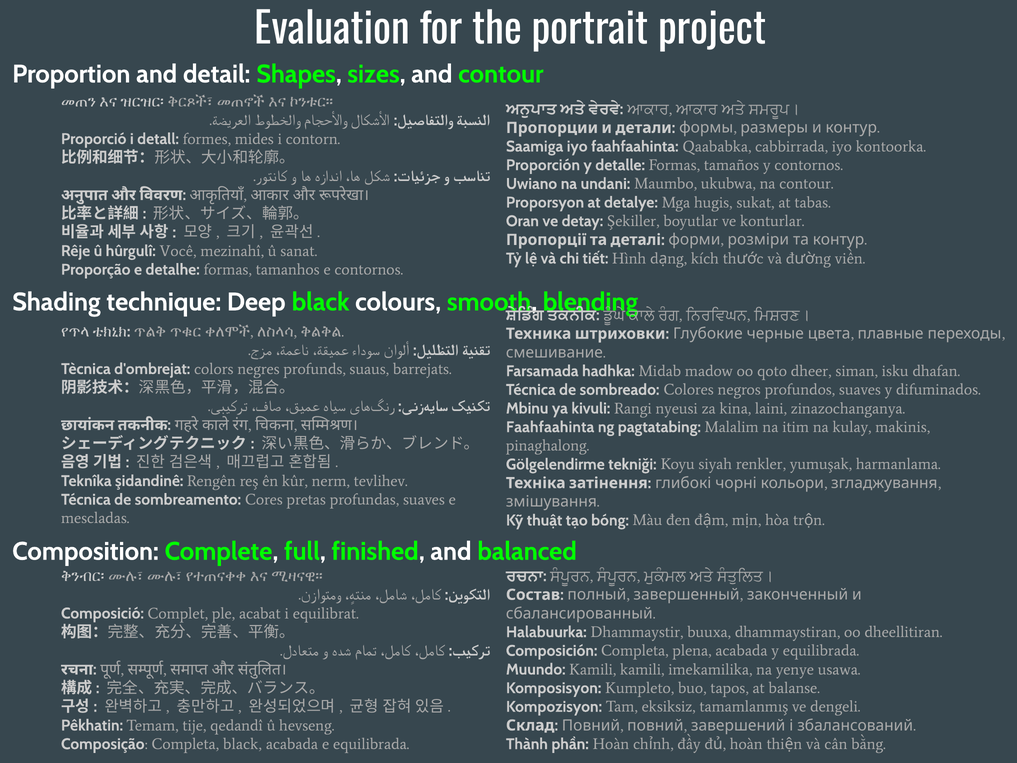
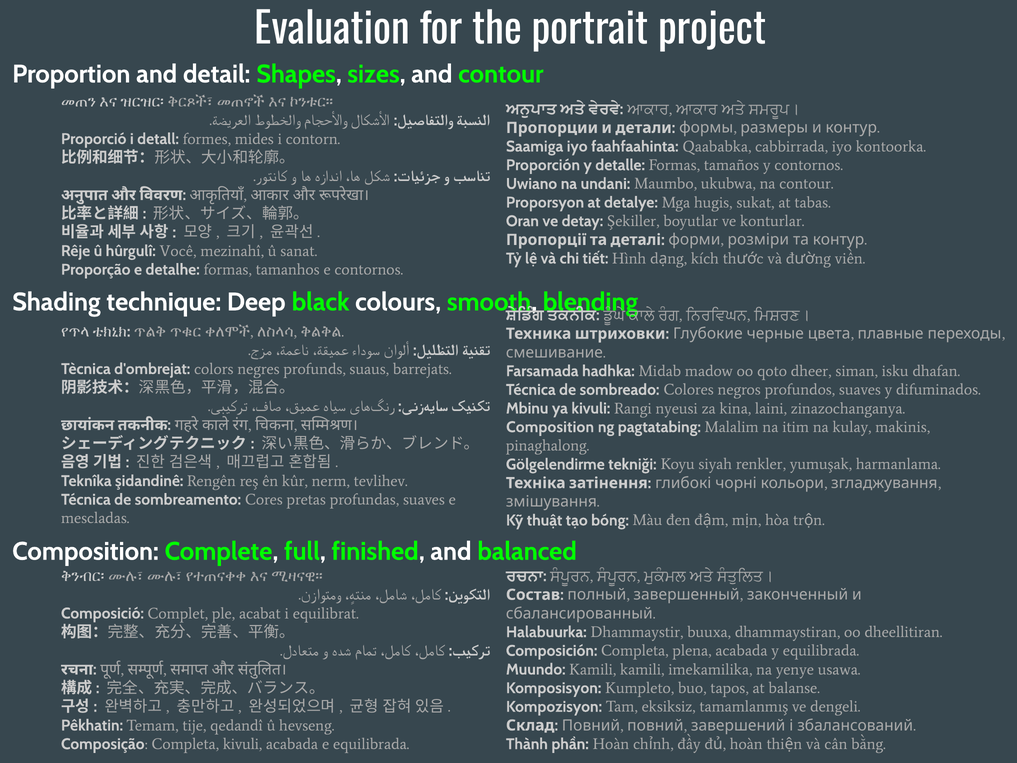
Faahfaahinta: Faahfaahinta -> Composition (550, 427)
Completa black: black -> kivuli (243, 744)
